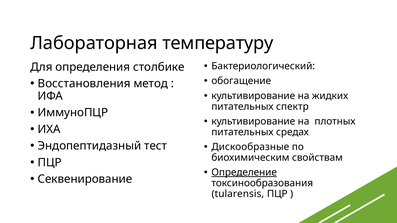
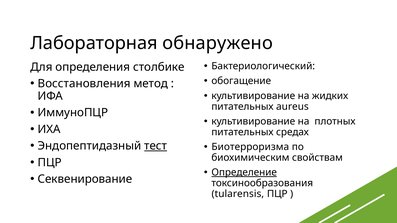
температуру: температуру -> обнаружено (218, 43)
спектр: спектр -> aureus (292, 107)
тест underline: none -> present (156, 146)
Дискообразные: Дискообразные -> Биотерроризма (250, 147)
